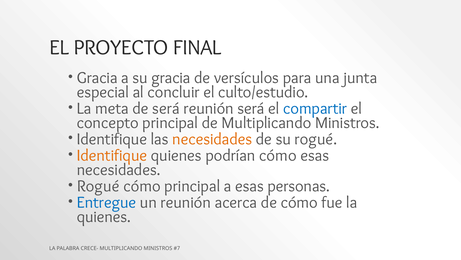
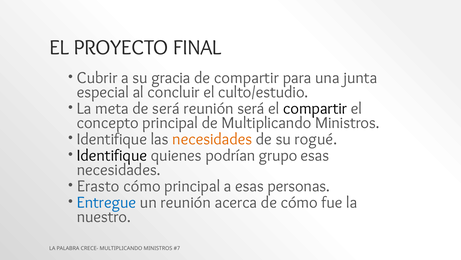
Gracia: Gracia -> Cubrir (97, 78)
de versículos: versículos -> compartir (246, 78)
compartir colour: blue -> black (315, 108)
Identifique colour: orange -> black (112, 155)
podrían cómo: cómo -> grupo (278, 155)
Rogué: Rogué -> Erasto (98, 186)
quienes: quienes -> nuestro (104, 216)
